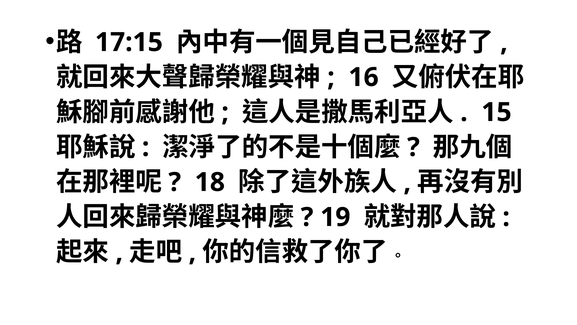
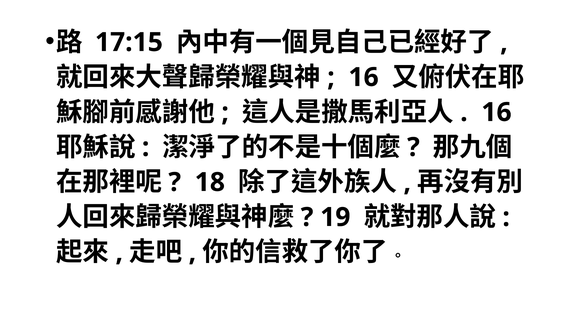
15: 15 -> 16 (496, 112)
